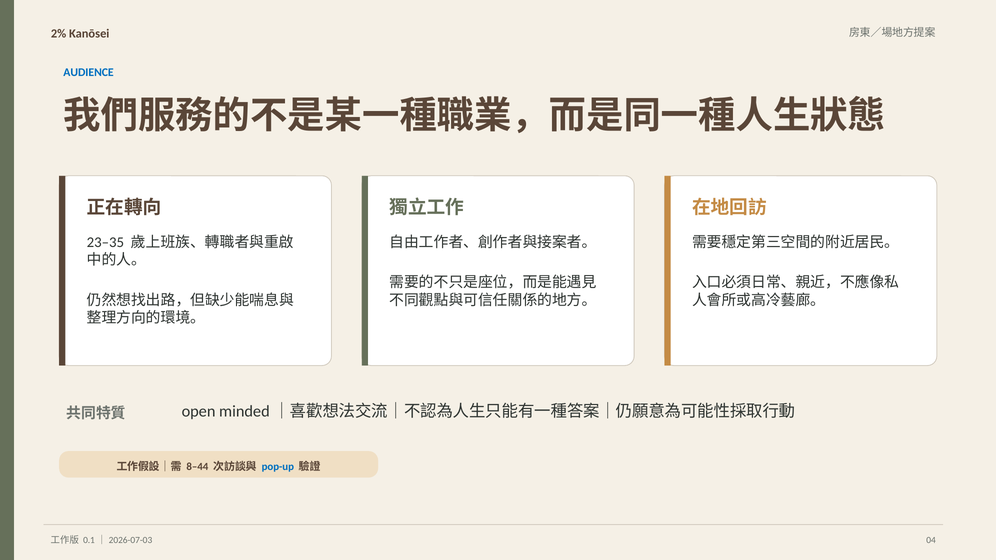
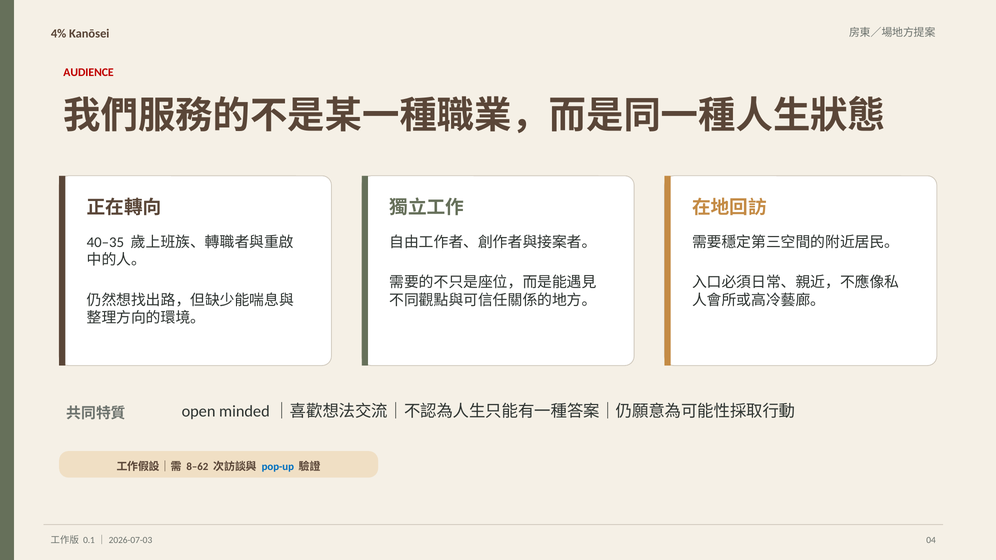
2%: 2% -> 4% (59, 34)
AUDIENCE colour: blue -> red (89, 72)
23–35: 23–35 -> 40–35 (105, 242)
8–44: 8–44 -> 8–62 (197, 467)
